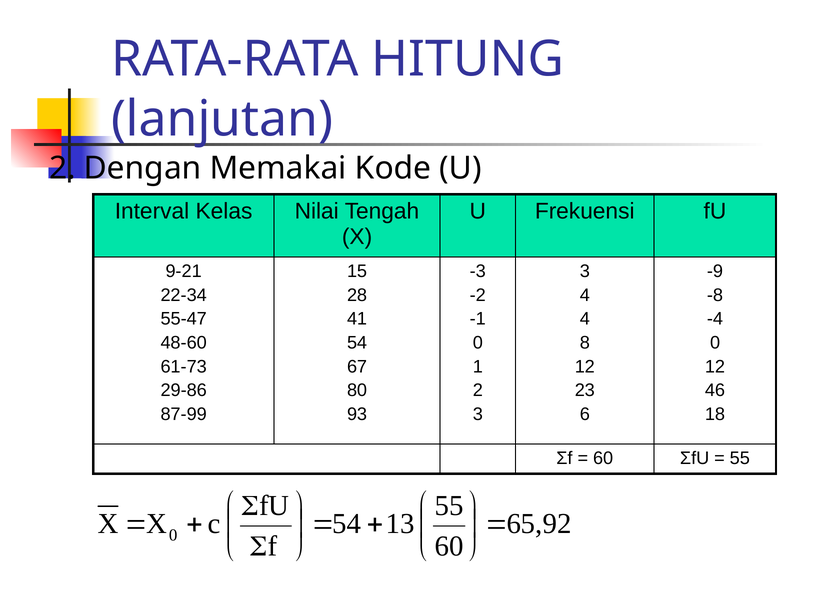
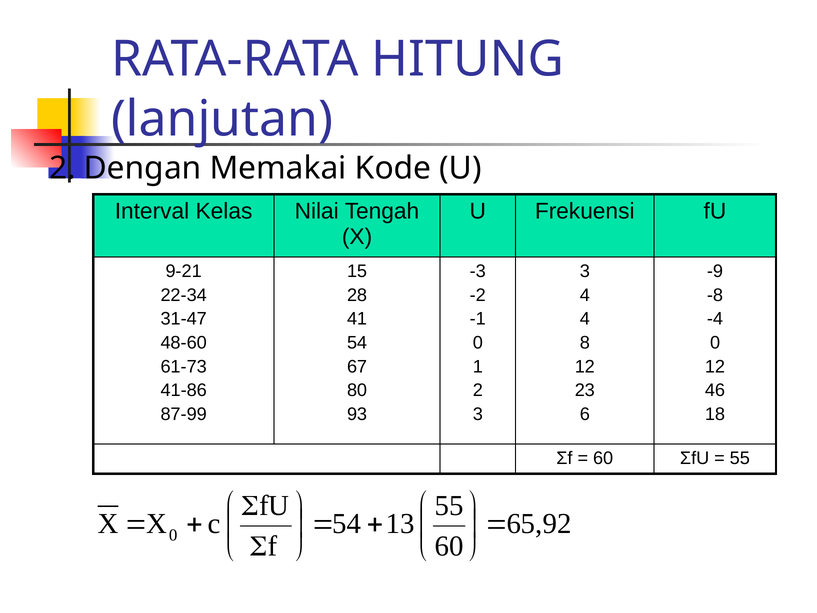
55-47: 55-47 -> 31-47 (184, 319)
29-86: 29-86 -> 41-86 (184, 390)
